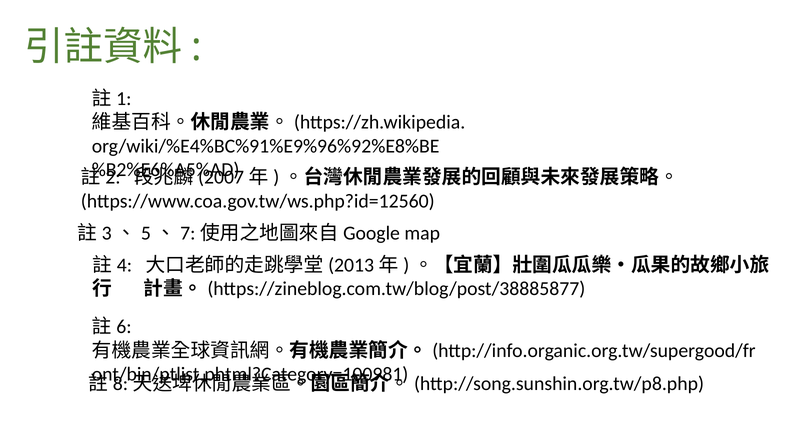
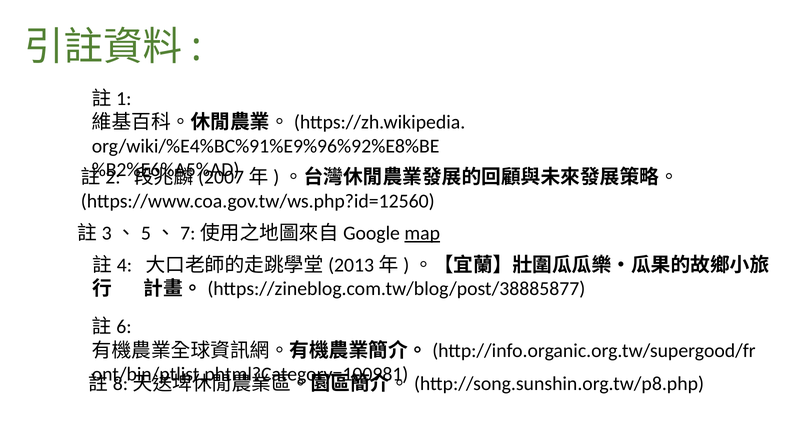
map underline: none -> present (422, 233)
